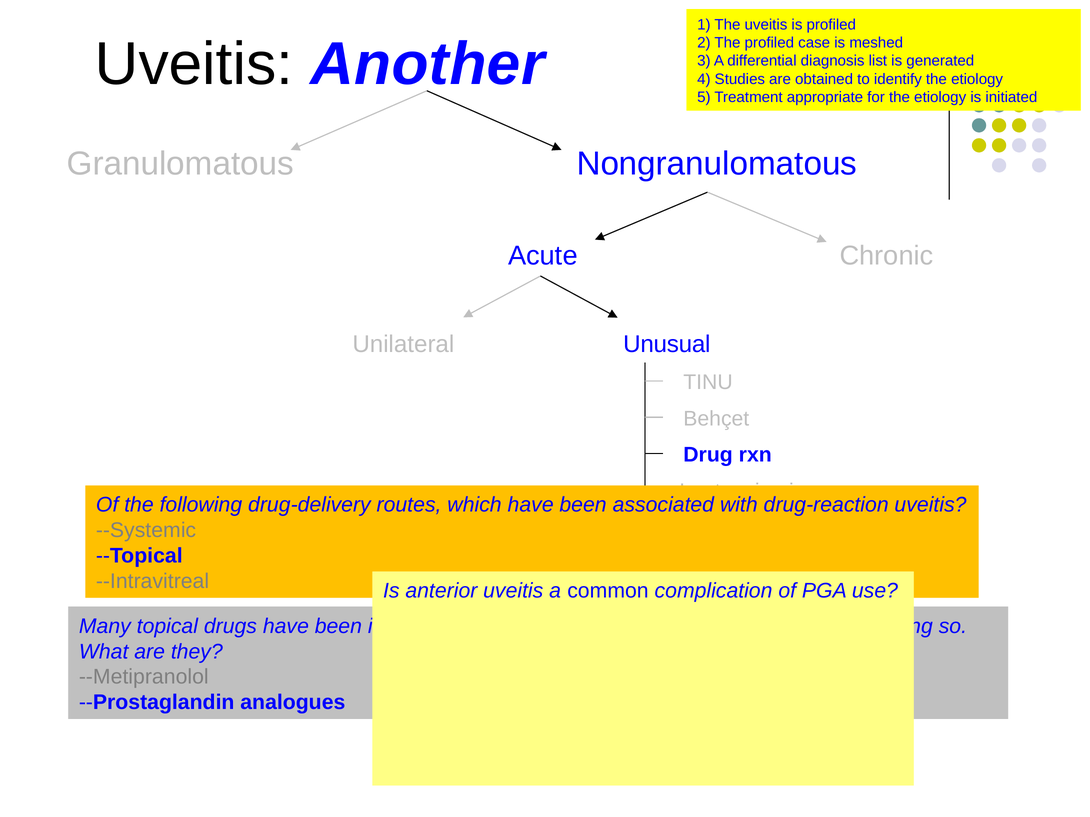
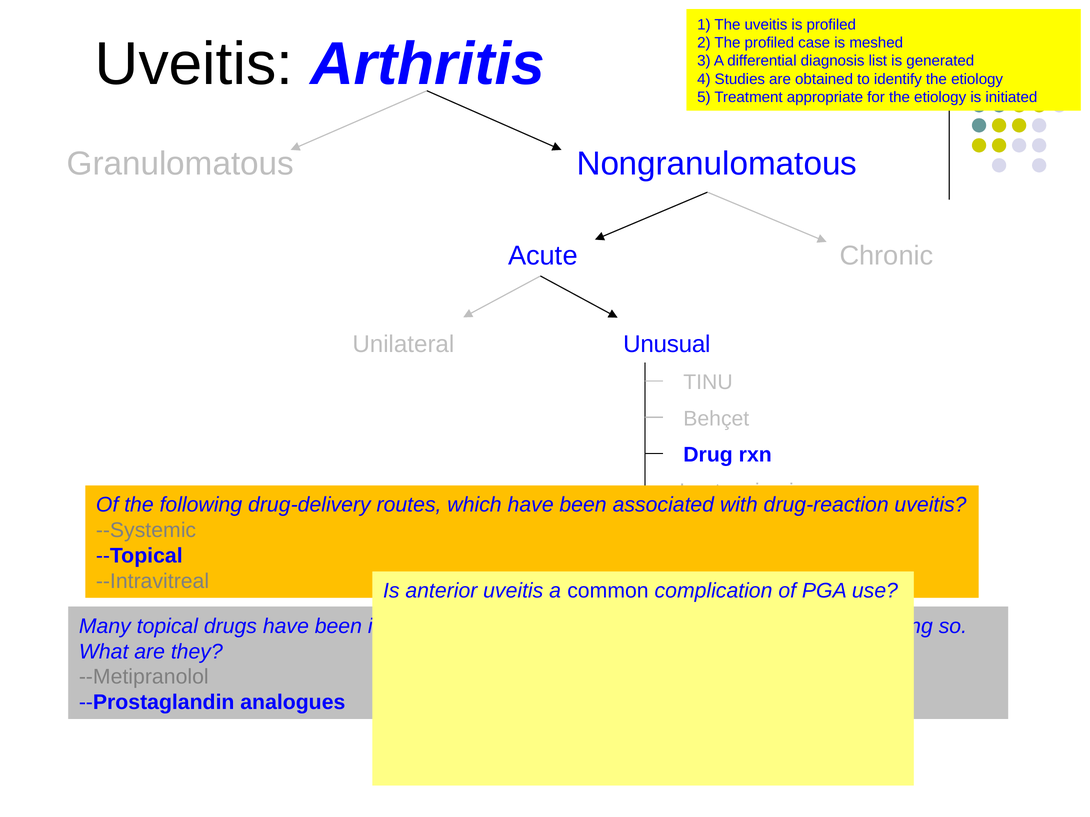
Another: Another -> Arthritis (428, 64)
